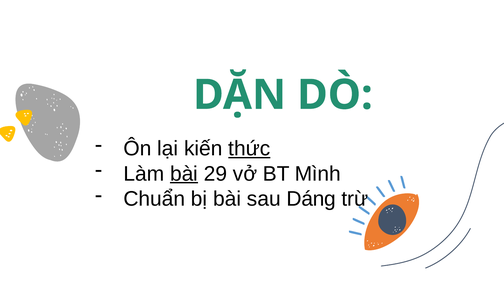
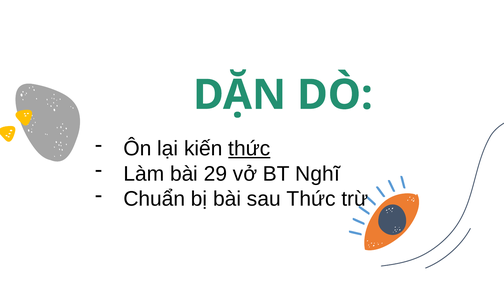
bài underline: present -> none (184, 173)
Mình: Mình -> Nghĩ (318, 173)
sau Dáng: Dáng -> Thức (311, 199)
